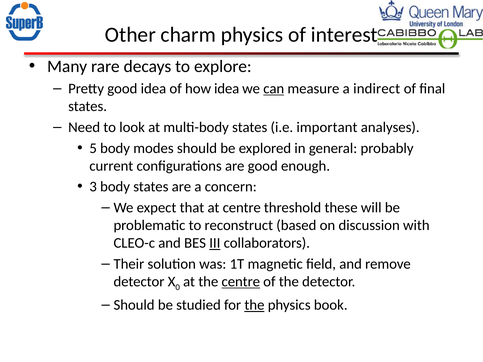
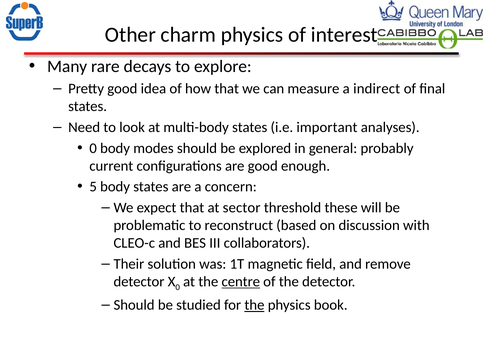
how idea: idea -> that (227, 89)
can underline: present -> none (274, 89)
5: 5 -> 0 (93, 148)
3: 3 -> 5 (93, 187)
at centre: centre -> sector (242, 208)
III underline: present -> none (215, 243)
